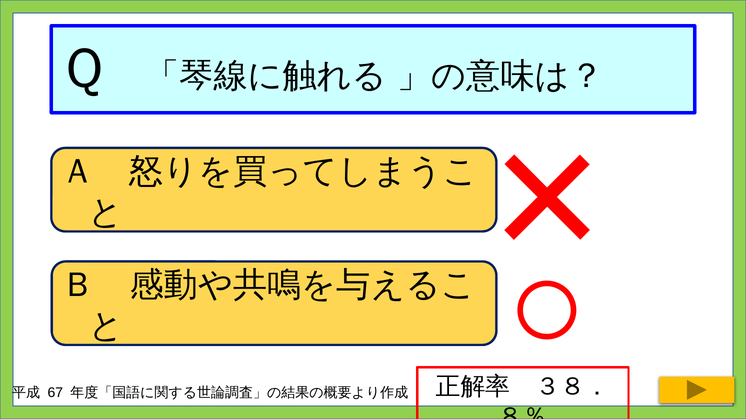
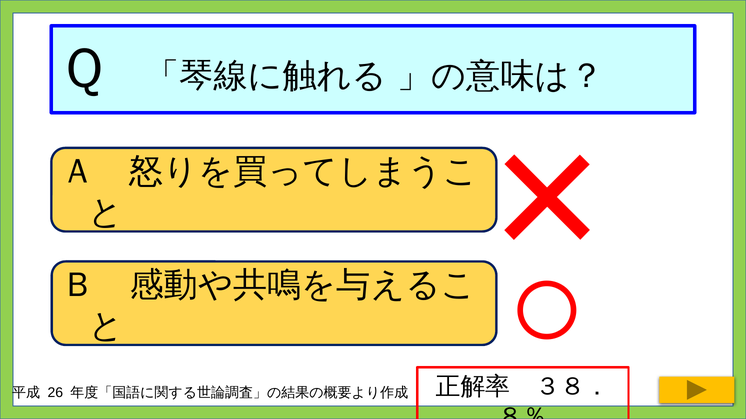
67: 67 -> 26 (55, 393)
